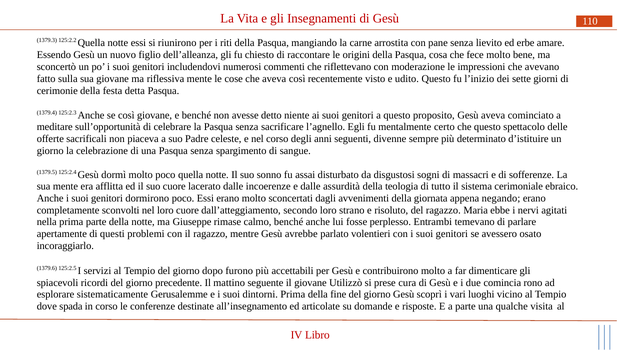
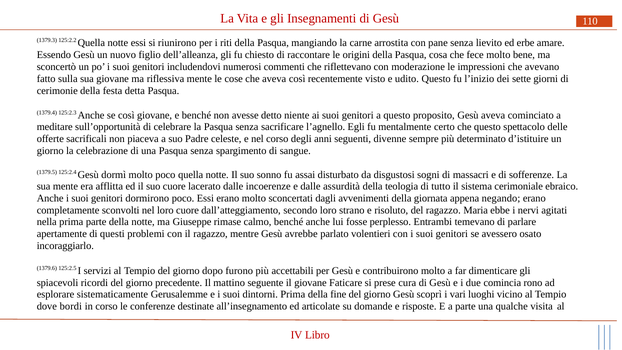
Utilizzò: Utilizzò -> Faticare (346, 283)
spada: spada -> bordi (71, 307)
